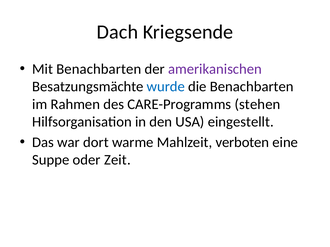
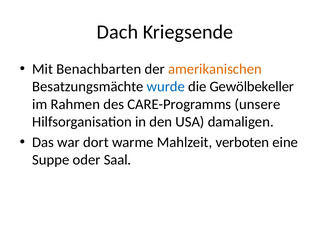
amerikanischen colour: purple -> orange (215, 69)
die Benachbarten: Benachbarten -> Gewölbekeller (252, 87)
stehen: stehen -> unsere (257, 104)
eingestellt: eingestellt -> damaligen (241, 122)
Zeit: Zeit -> Saal (118, 160)
